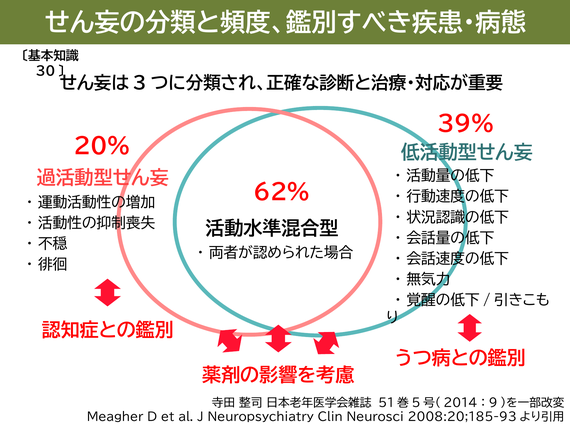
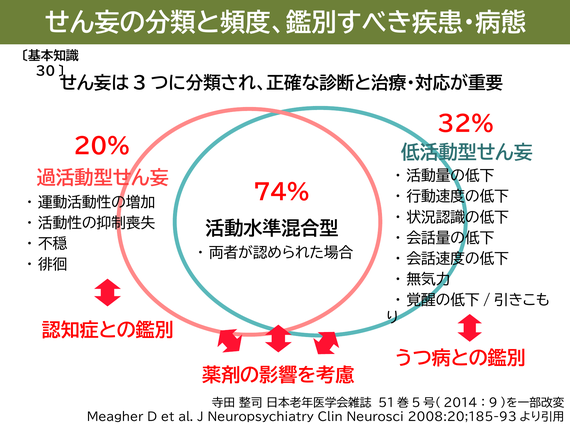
39%: 39% -> 32% (466, 124)
62%: 62% -> 74% (281, 192)
